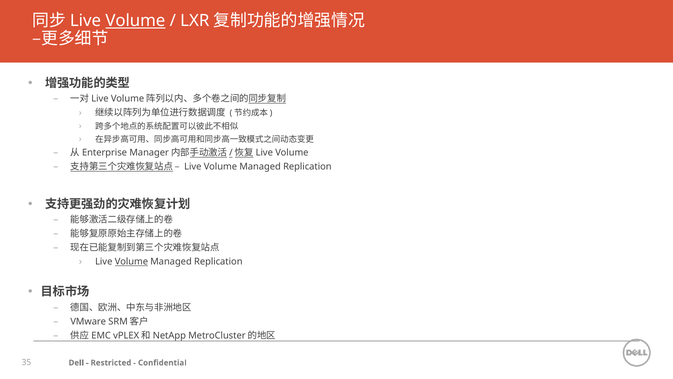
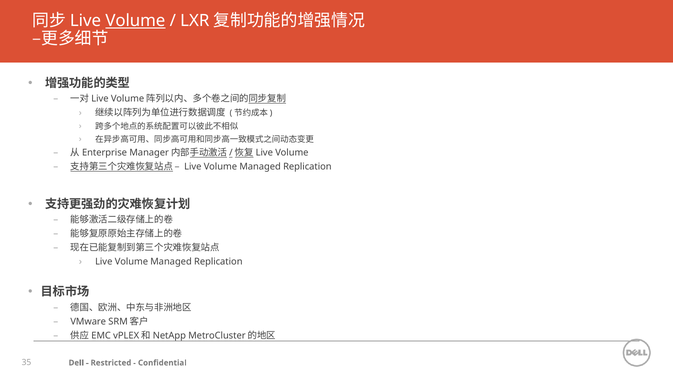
Volume underline: present -> none (131, 262)
